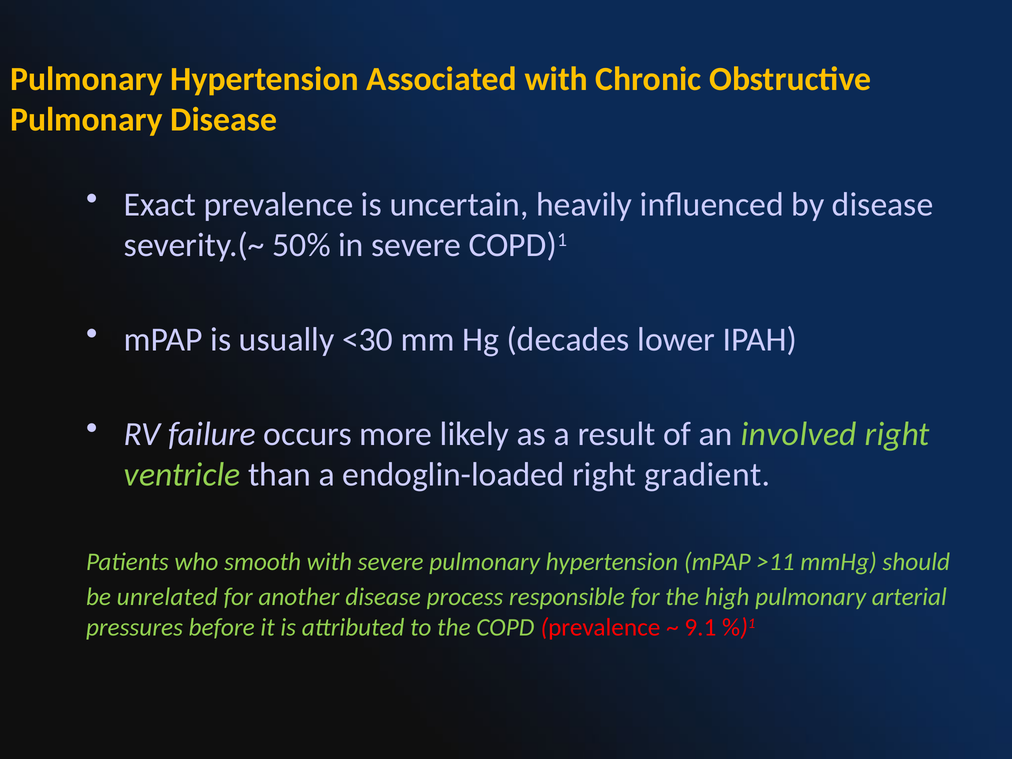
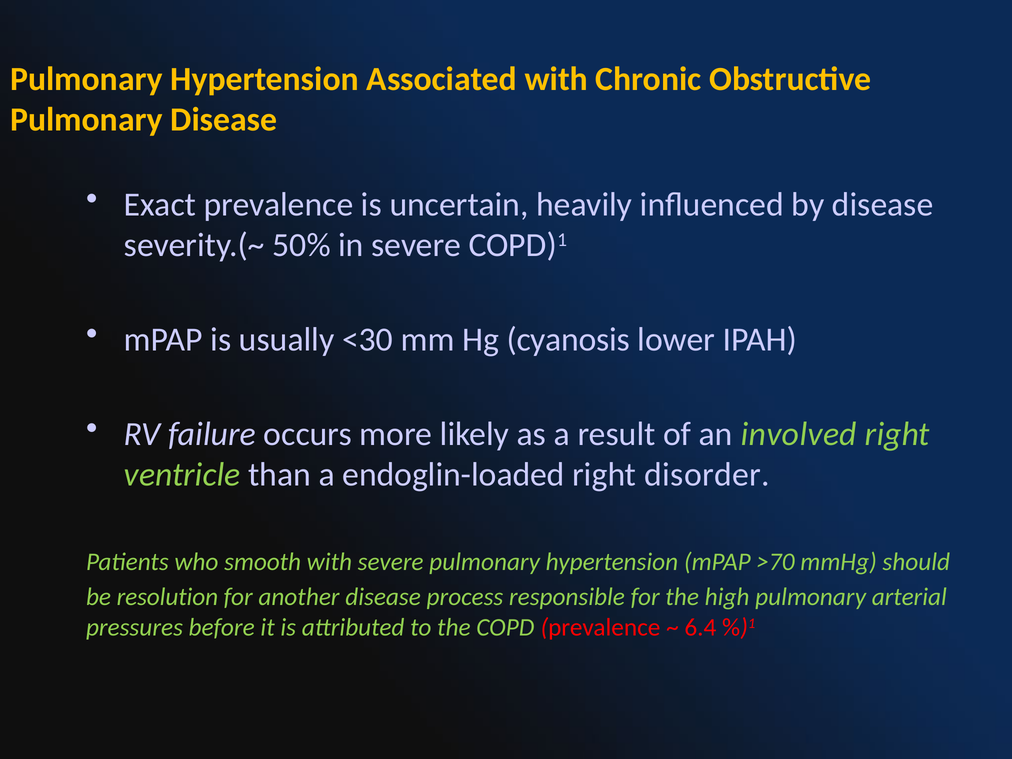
decades: decades -> cyanosis (568, 340)
gradient: gradient -> disorder (707, 475)
>11: >11 -> >70 (775, 562)
unrelated: unrelated -> resolution (167, 597)
9.1: 9.1 -> 6.4 (700, 627)
